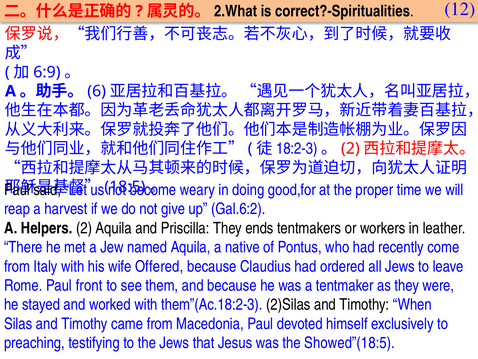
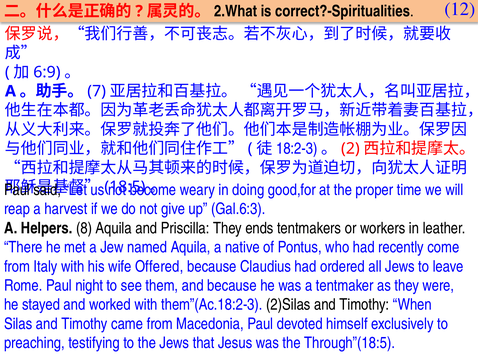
6: 6 -> 7 (97, 91)
Gal.6:2: Gal.6:2 -> Gal.6:3 (238, 209)
Helpers 2: 2 -> 8 (84, 228)
front: front -> night (89, 285)
Showed”(18:5: Showed”(18:5 -> Through”(18:5 (350, 343)
